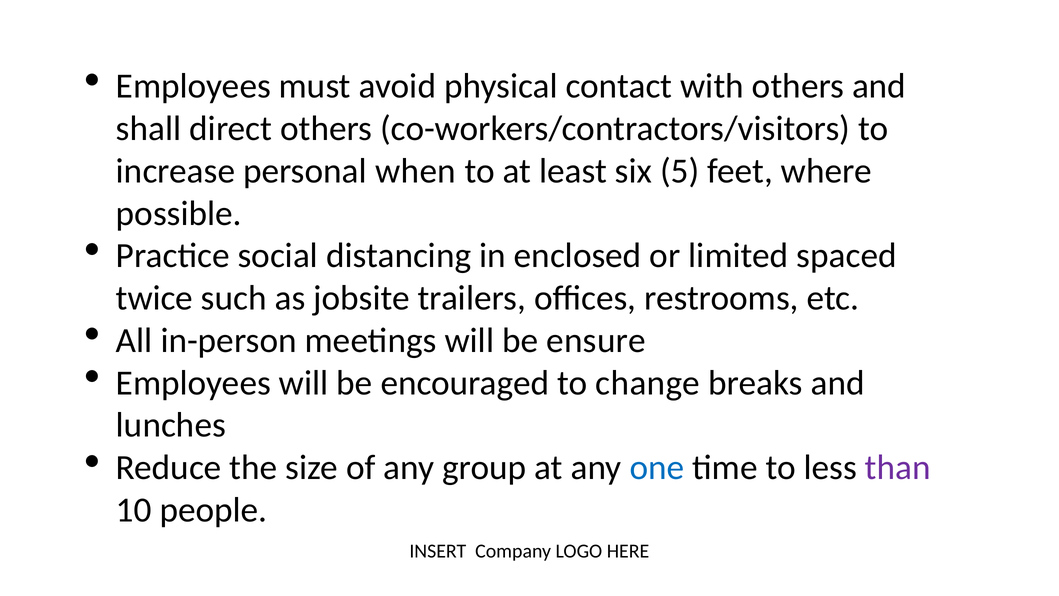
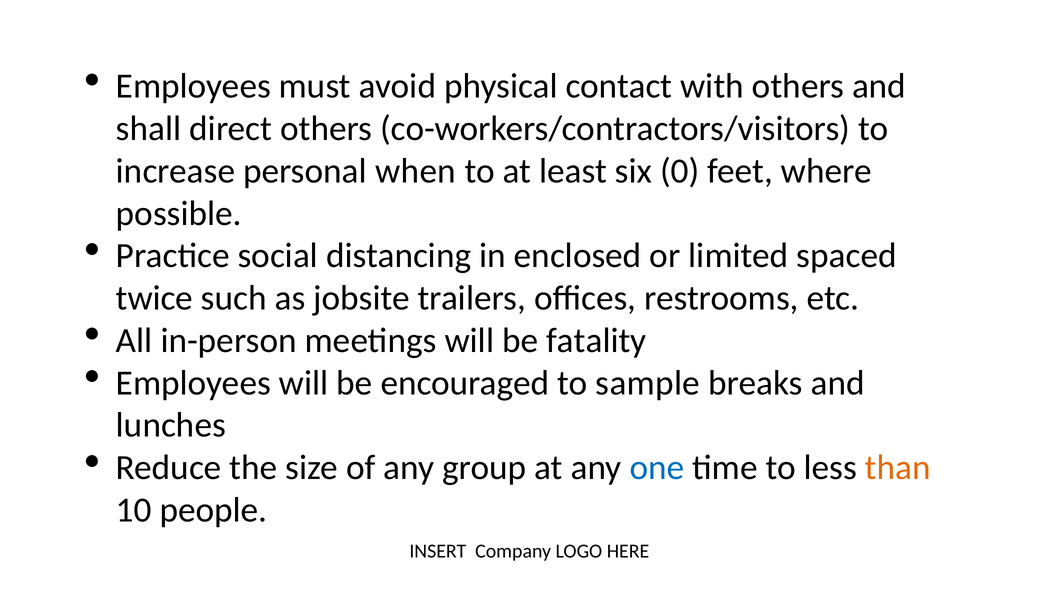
5: 5 -> 0 (680, 171)
ensure: ensure -> fatality (596, 340)
change: change -> sample (648, 383)
than colour: purple -> orange (898, 467)
